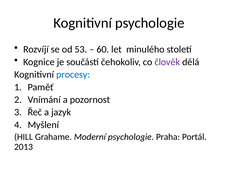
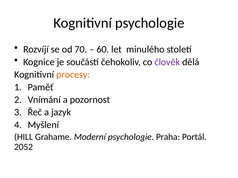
53: 53 -> 70 (81, 49)
procesy colour: blue -> orange (73, 75)
2013: 2013 -> 2052 (24, 147)
